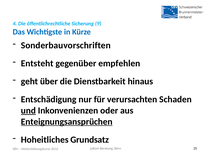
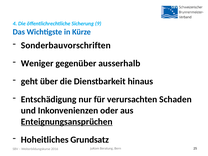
Entsteht: Entsteht -> Weniger (37, 63)
empfehlen: empfehlen -> ausserhalb (119, 63)
und underline: present -> none (28, 111)
